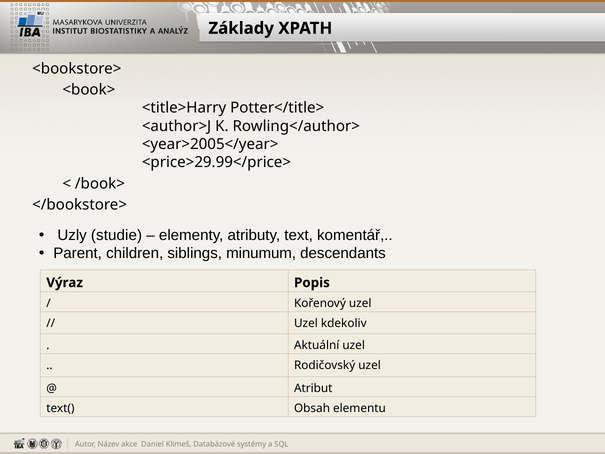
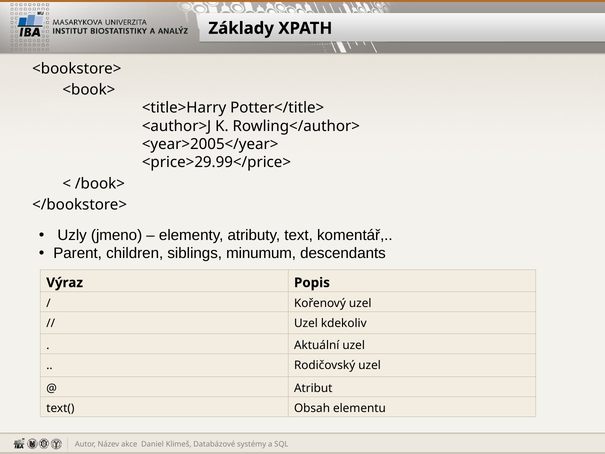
studie: studie -> jmeno (117, 235)
